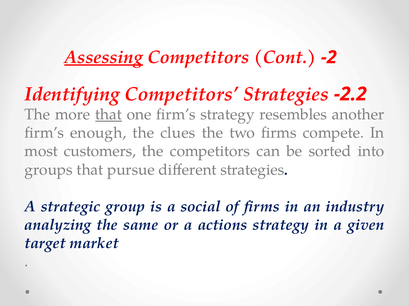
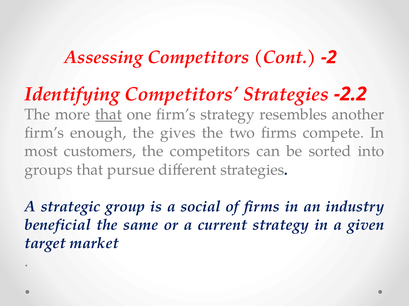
Assessing underline: present -> none (104, 57)
clues: clues -> gives (178, 133)
analyzing: analyzing -> beneficial (58, 225)
actions: actions -> current (222, 225)
